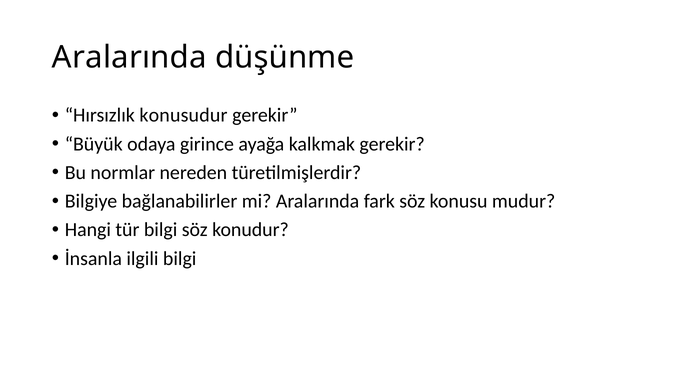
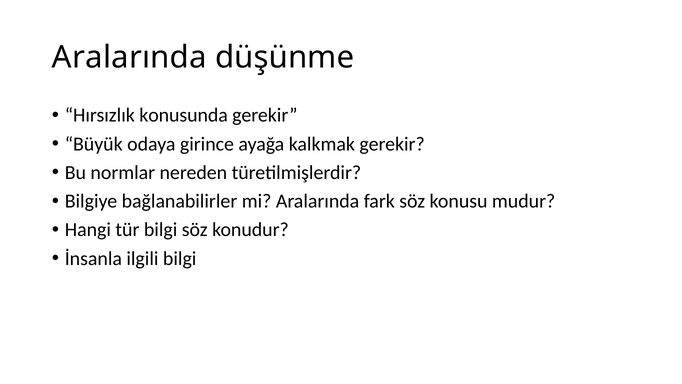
konusudur: konusudur -> konusunda (184, 115)
